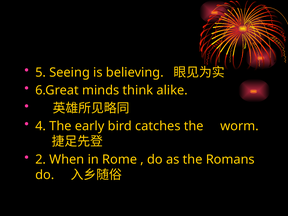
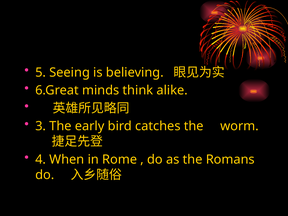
4: 4 -> 3 (41, 126)
2: 2 -> 4 (41, 159)
